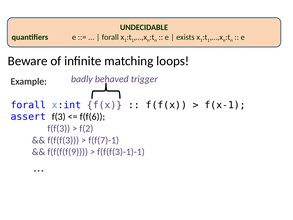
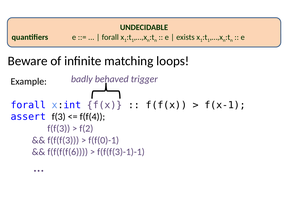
f(f(6: f(f(6 -> f(f(4 (92, 117)
f(f(7)-1: f(f(7)-1 -> f(f(0)-1 (104, 140)
f(f(f(f(9: f(f(f(f(9 -> f(f(f(f(6 (68, 152)
